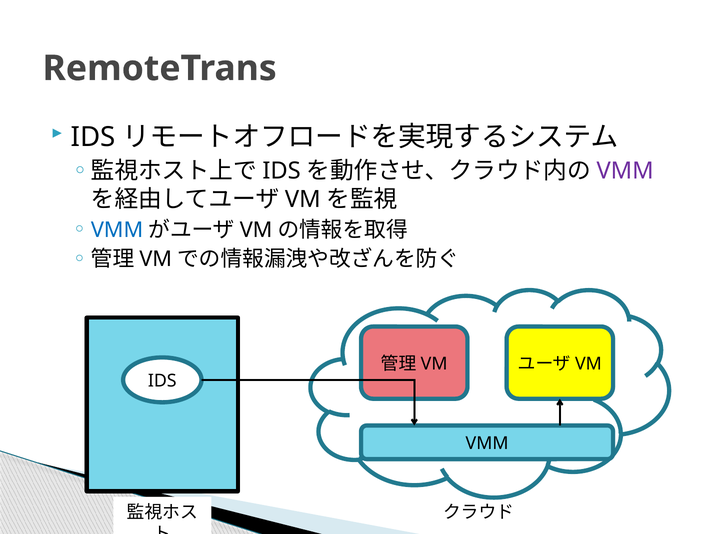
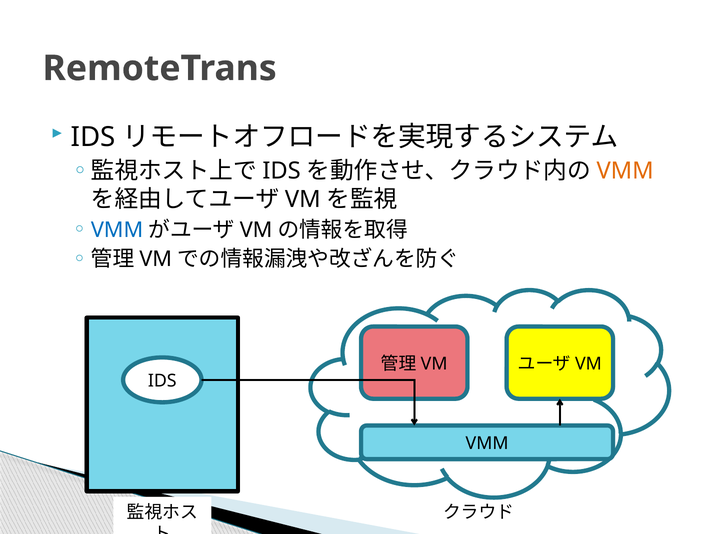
VMM colour: purple -> orange (625, 171)
